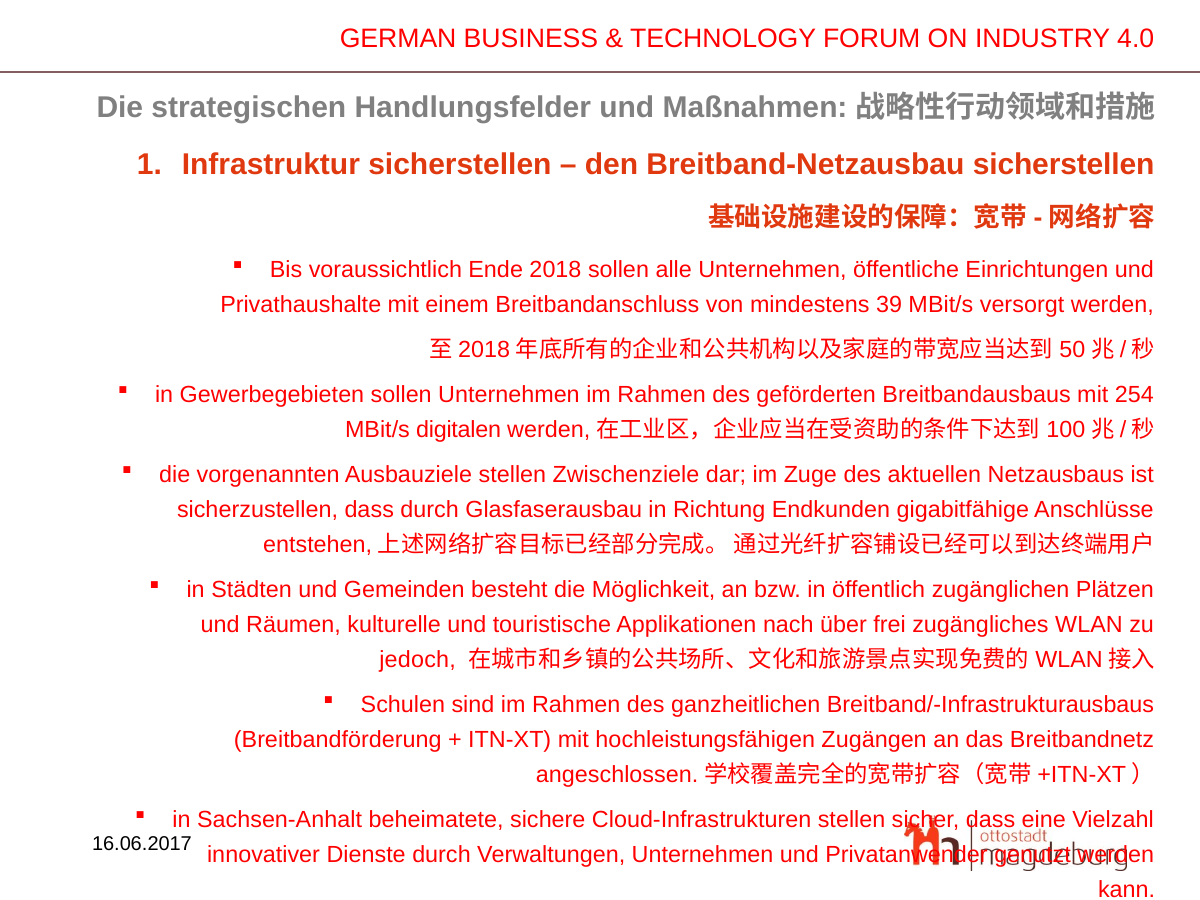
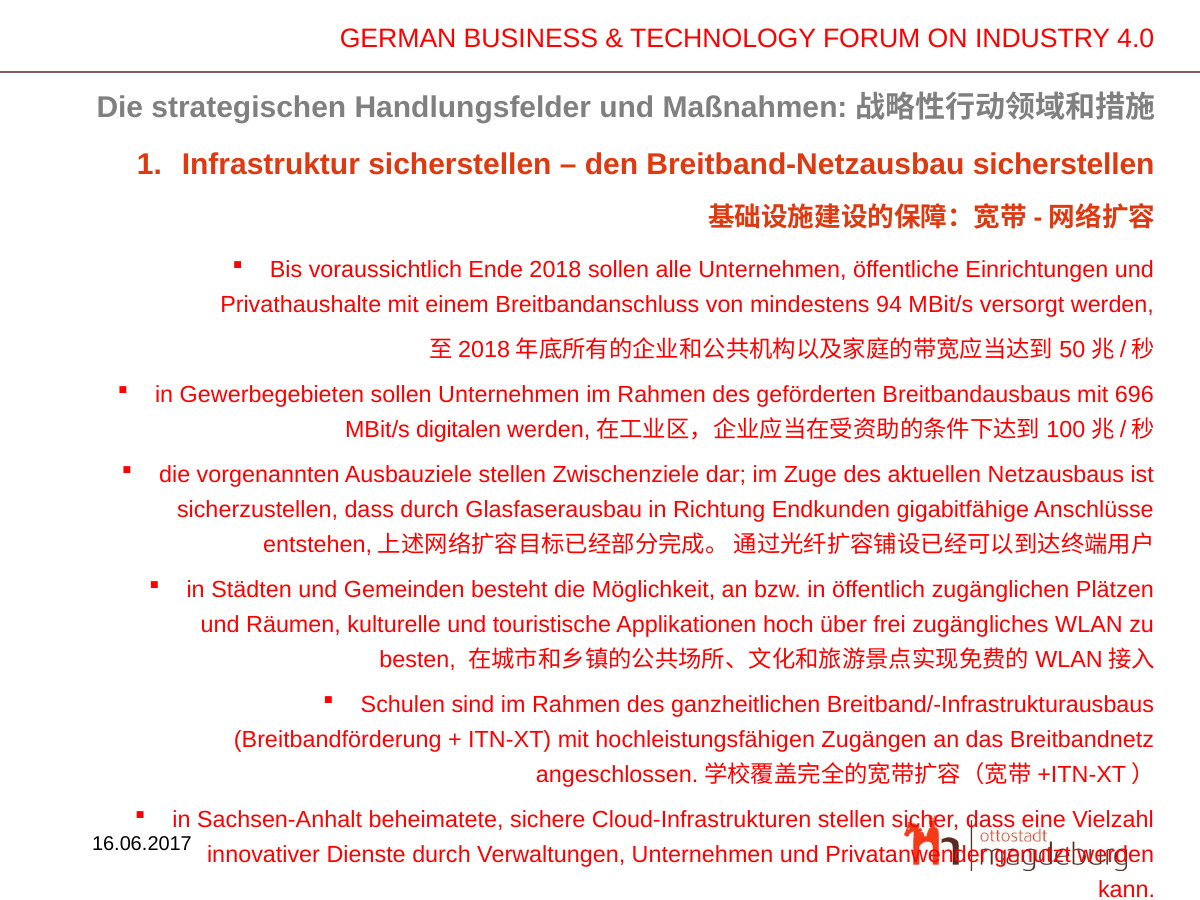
39: 39 -> 94 (889, 305)
254: 254 -> 696 (1134, 395)
nach: nach -> hoch (788, 625)
jedoch: jedoch -> besten (418, 660)
